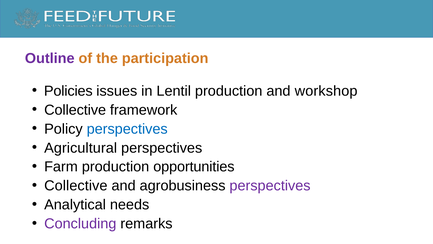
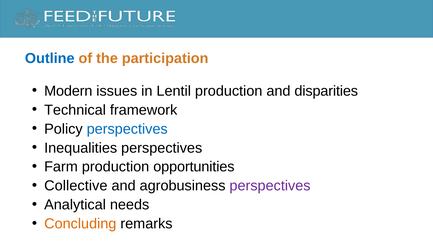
Outline colour: purple -> blue (50, 58)
Policies: Policies -> Modern (68, 91)
workshop: workshop -> disparities (326, 91)
Collective: Collective -> Technical (75, 110)
Agricultural: Agricultural -> Inequalities (81, 148)
Concluding colour: purple -> orange (80, 223)
